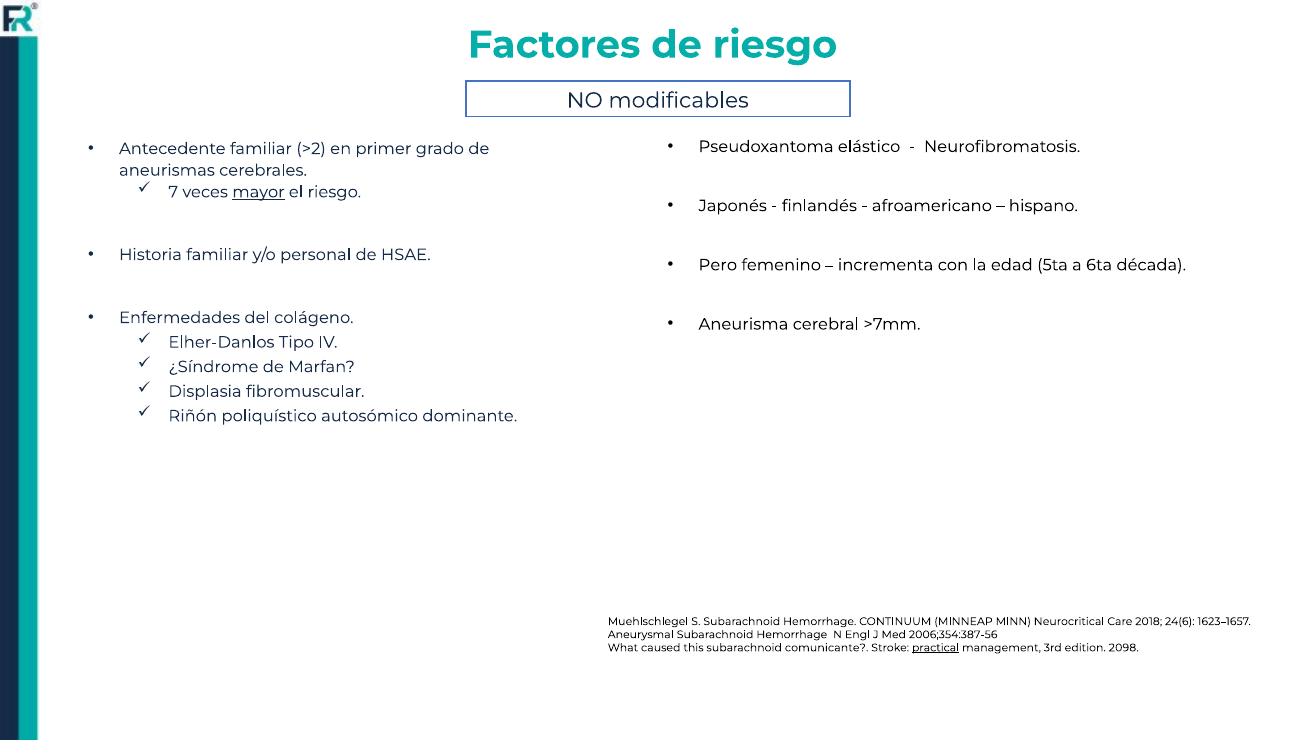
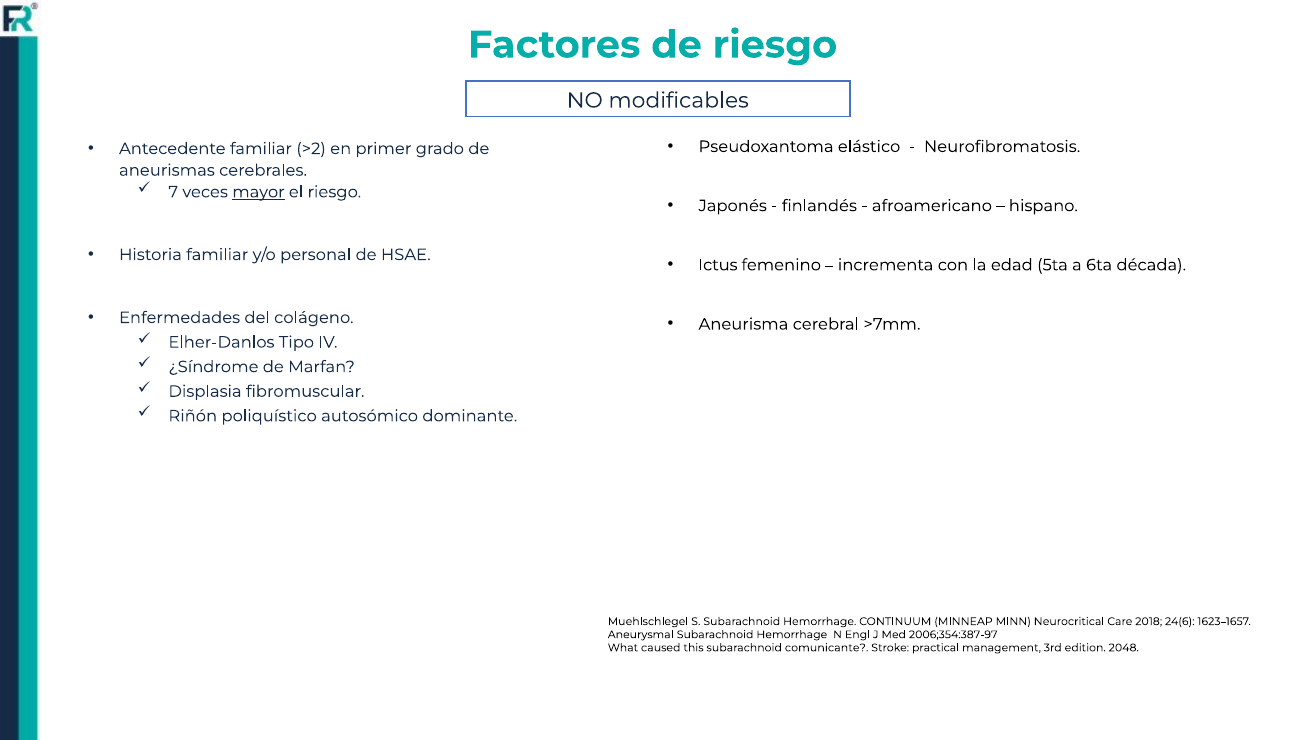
Pero: Pero -> Ictus (718, 265)
2006;354:387-56: 2006;354:387-56 -> 2006;354:387-97 (953, 635)
practical underline: present -> none (936, 648)
2098: 2098 -> 2048 (1124, 648)
